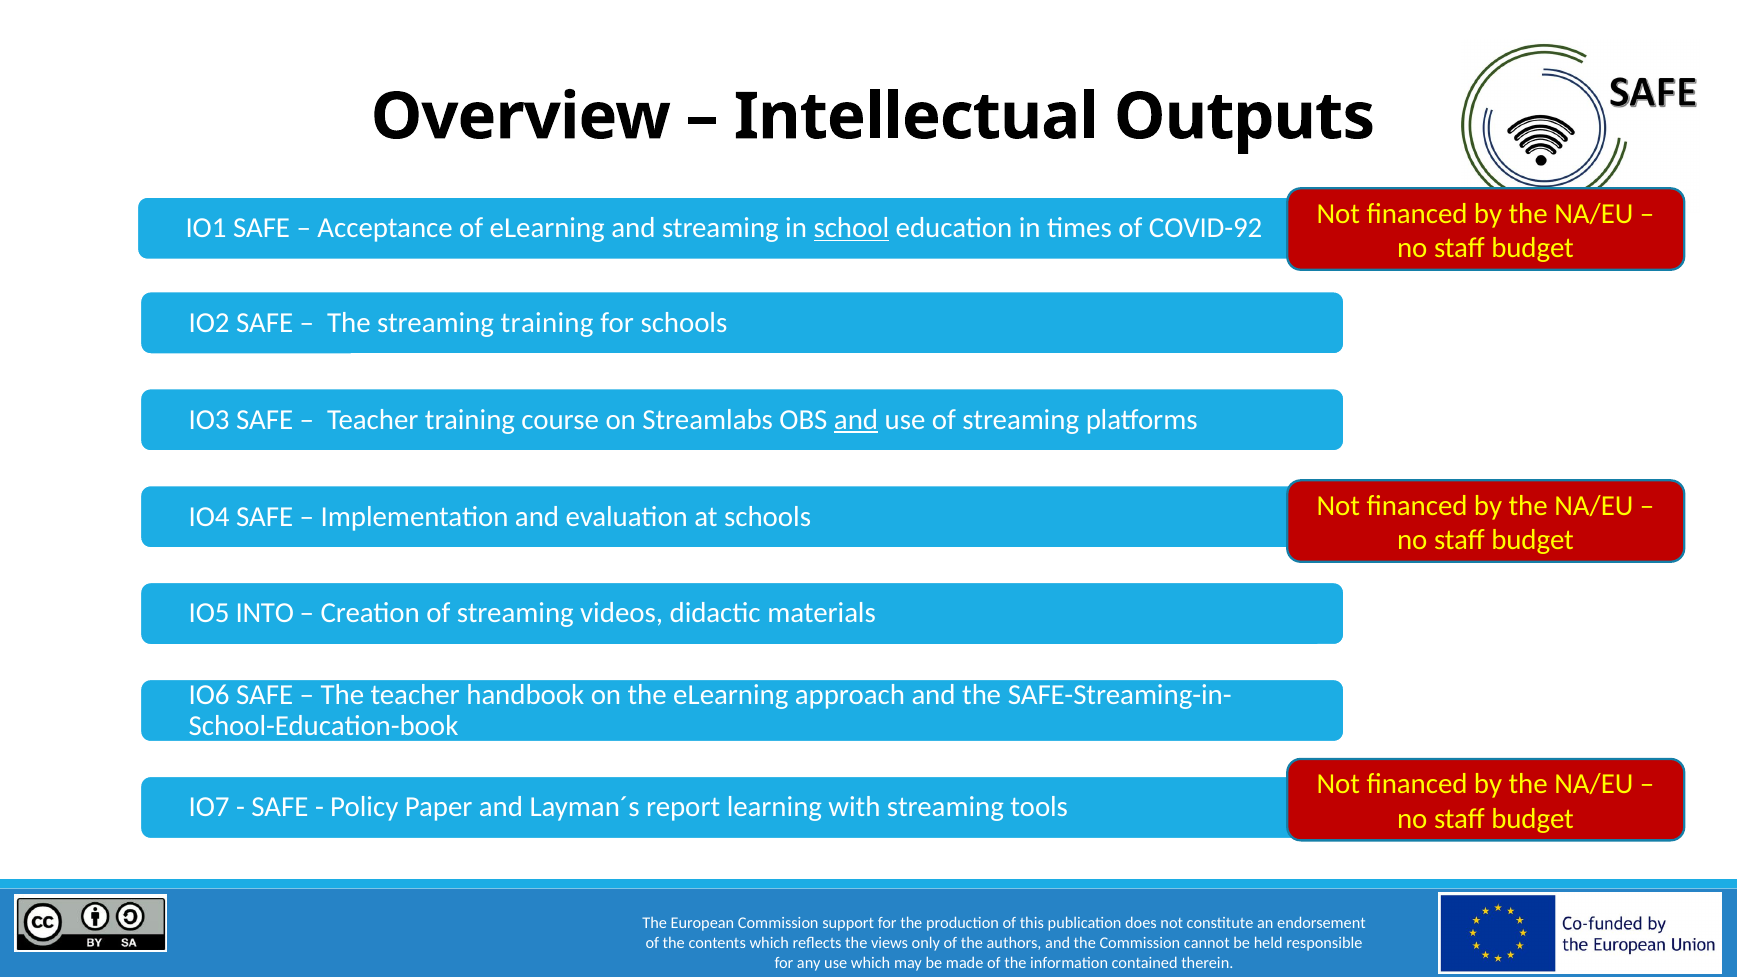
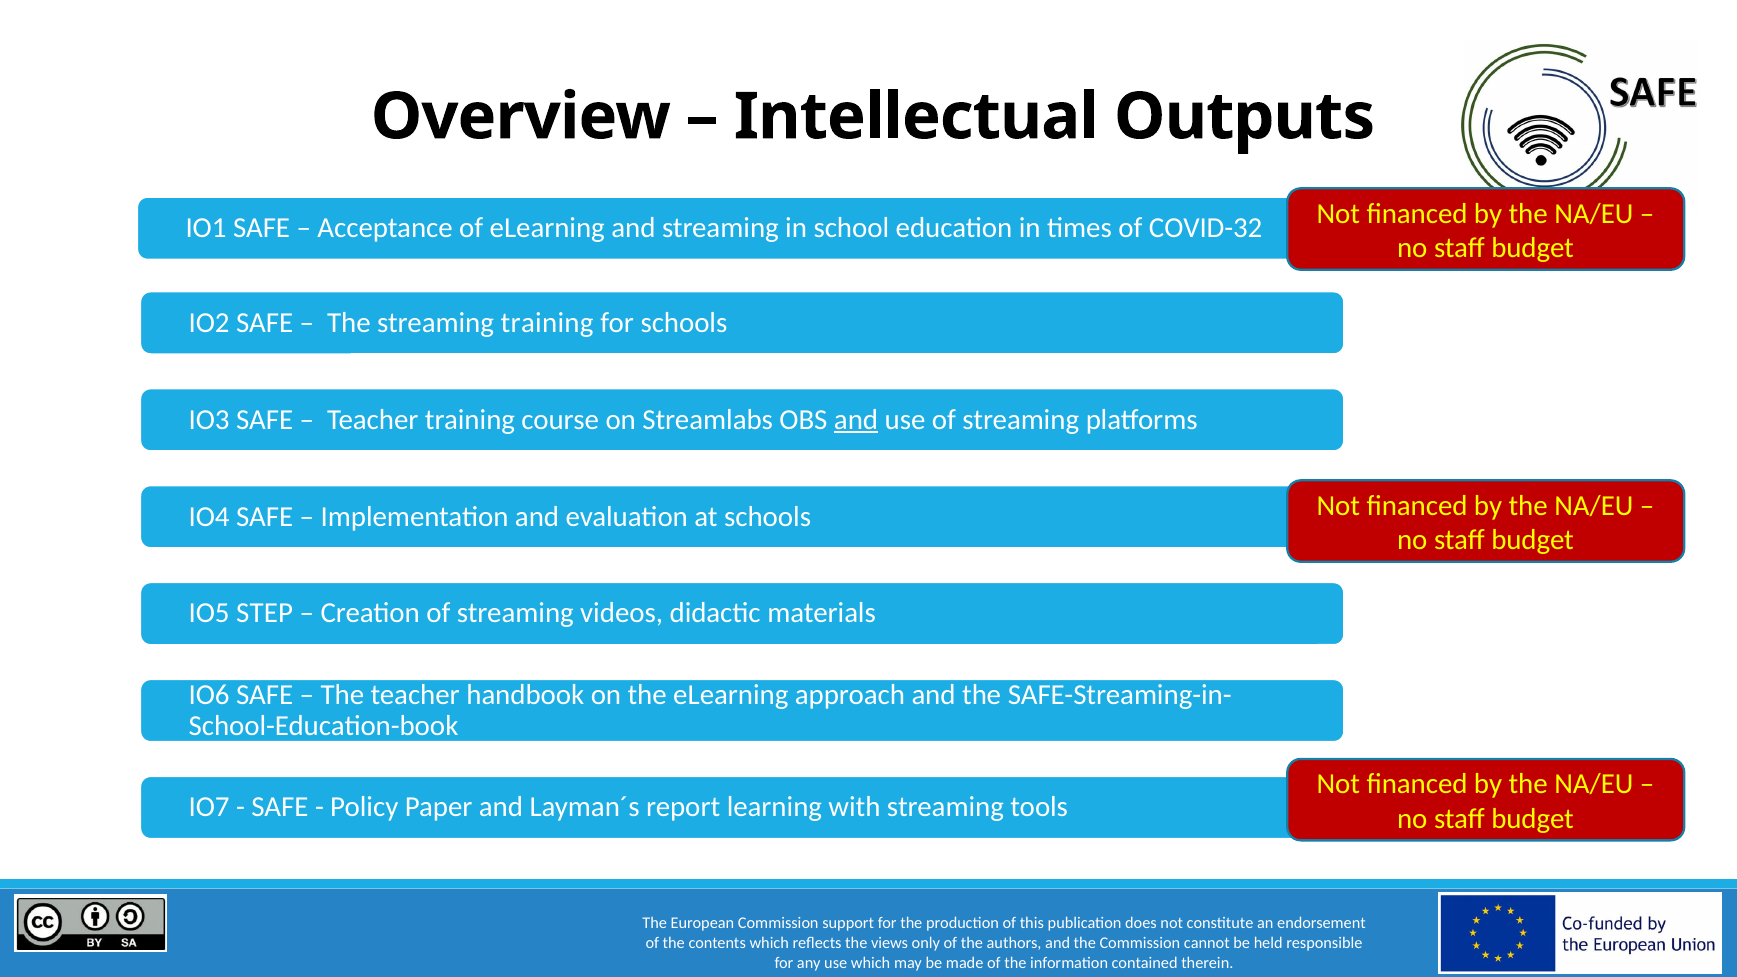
school underline: present -> none (851, 228)
COVID-92: COVID-92 -> COVID-32 (1206, 228)
INTO: INTO -> STEP (265, 613)
